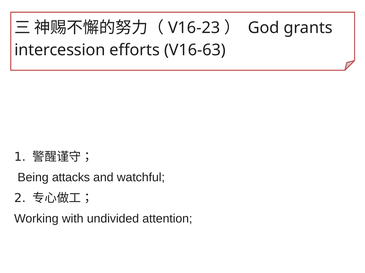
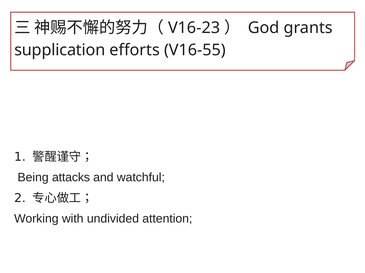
intercession: intercession -> supplication (60, 50)
V16-63: V16-63 -> V16-55 (195, 50)
